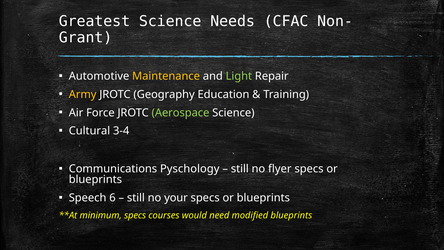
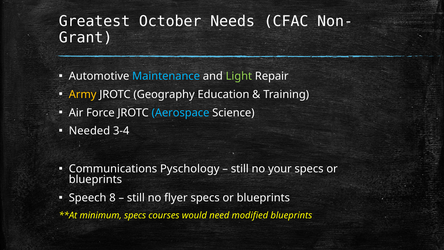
Greatest Science: Science -> October (170, 21)
Maintenance colour: yellow -> light blue (166, 76)
Aerospace colour: light green -> light blue (181, 113)
Cultural: Cultural -> Needed (89, 131)
flyer: flyer -> your (280, 169)
6: 6 -> 8 (112, 198)
your: your -> flyer (176, 198)
